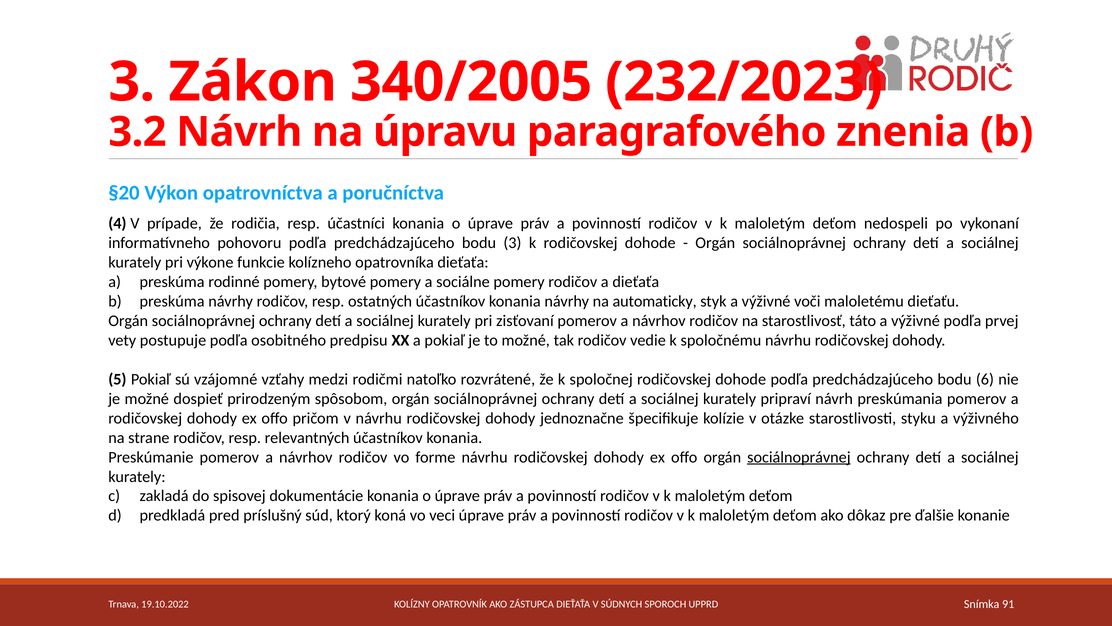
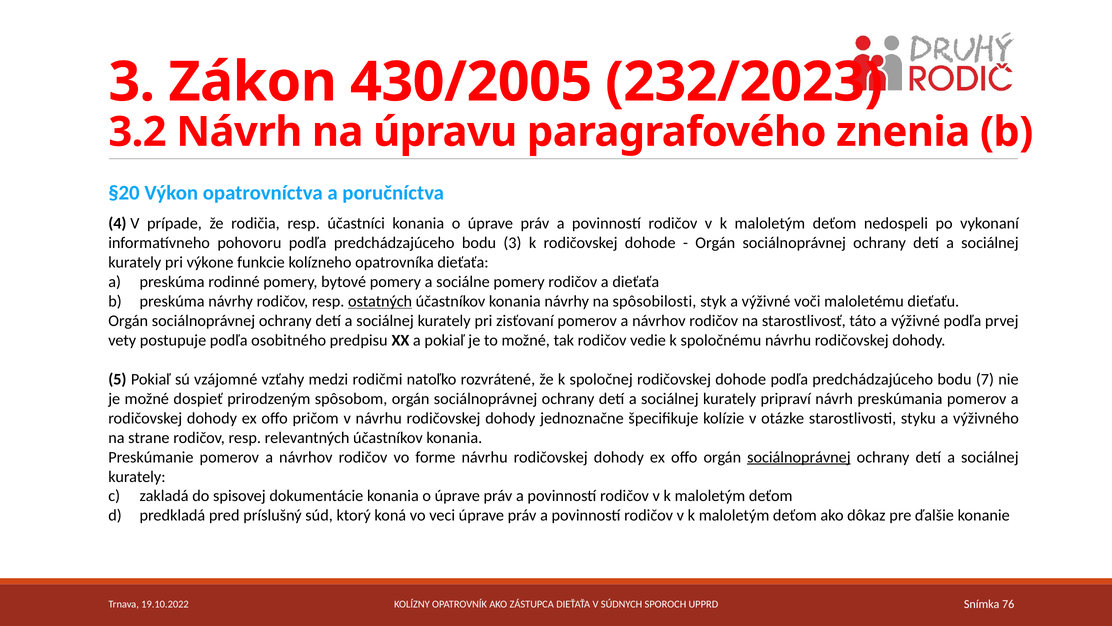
340/2005: 340/2005 -> 430/2005 (471, 82)
ostatných underline: none -> present (380, 301)
automaticky: automaticky -> spôsobilosti (655, 301)
6: 6 -> 7 (985, 379)
91: 91 -> 76 (1008, 604)
